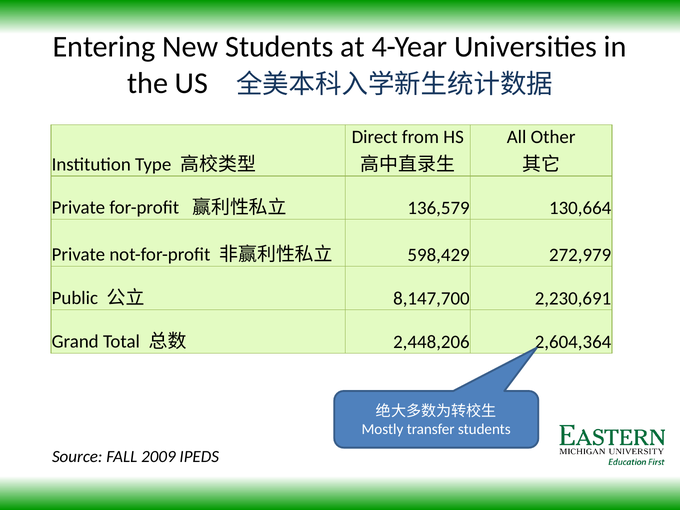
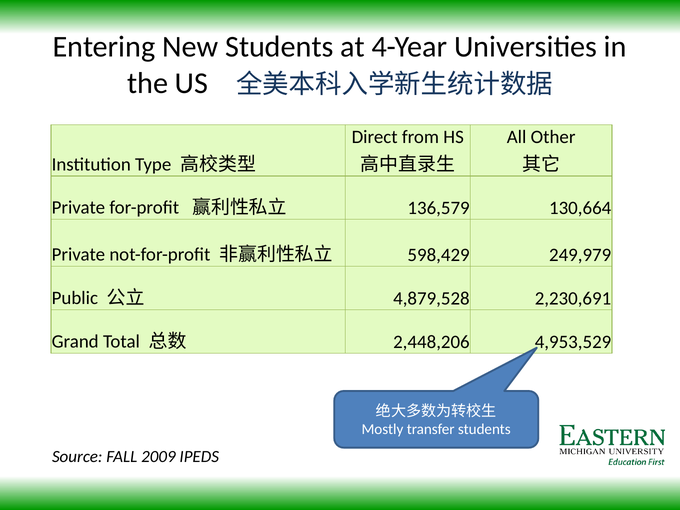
272,979: 272,979 -> 249,979 (580, 255)
8,147,700: 8,147,700 -> 4,879,528 (431, 298)
2,604,364: 2,604,364 -> 4,953,529 (573, 342)
